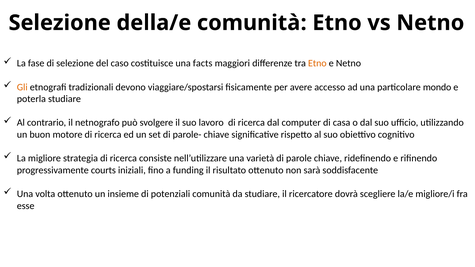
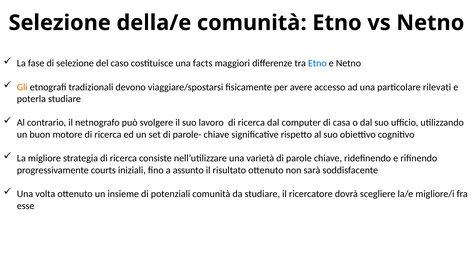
Etno colour: orange -> blue (317, 63)
mondo: mondo -> rilevati (437, 87)
funding: funding -> assunto (188, 170)
